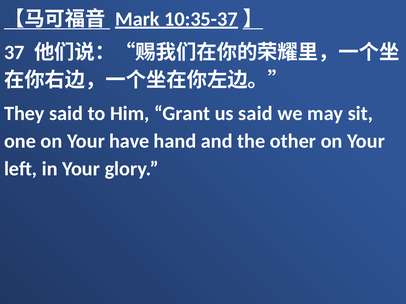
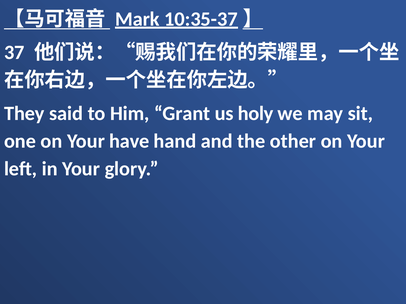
us said: said -> holy (256, 114)
